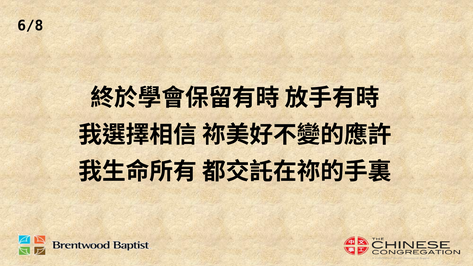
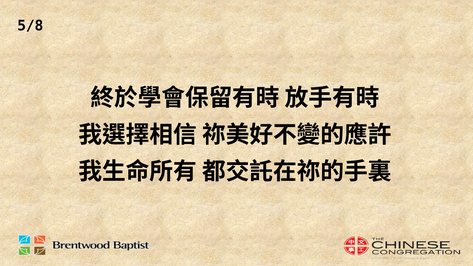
6/8: 6/8 -> 5/8 (30, 26)
